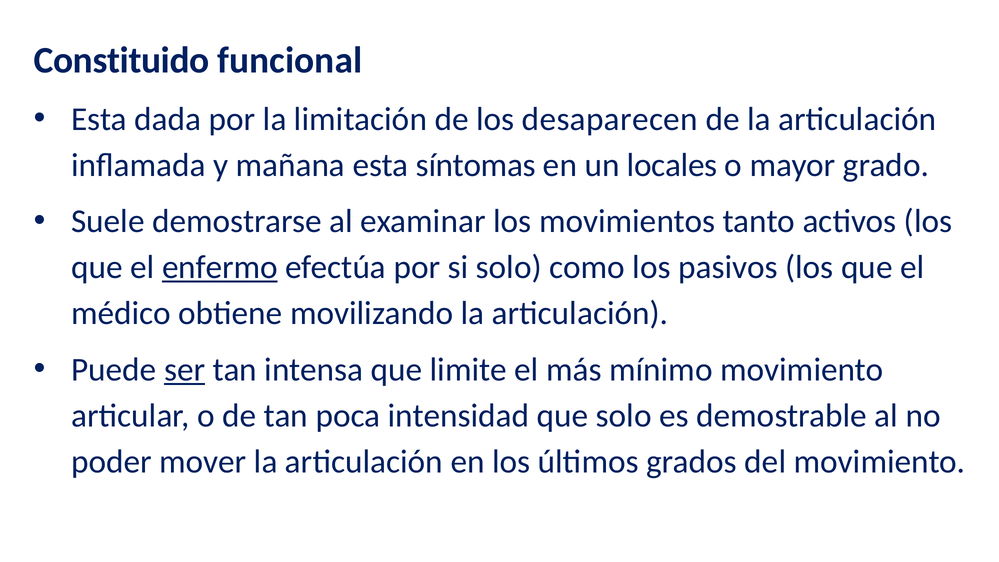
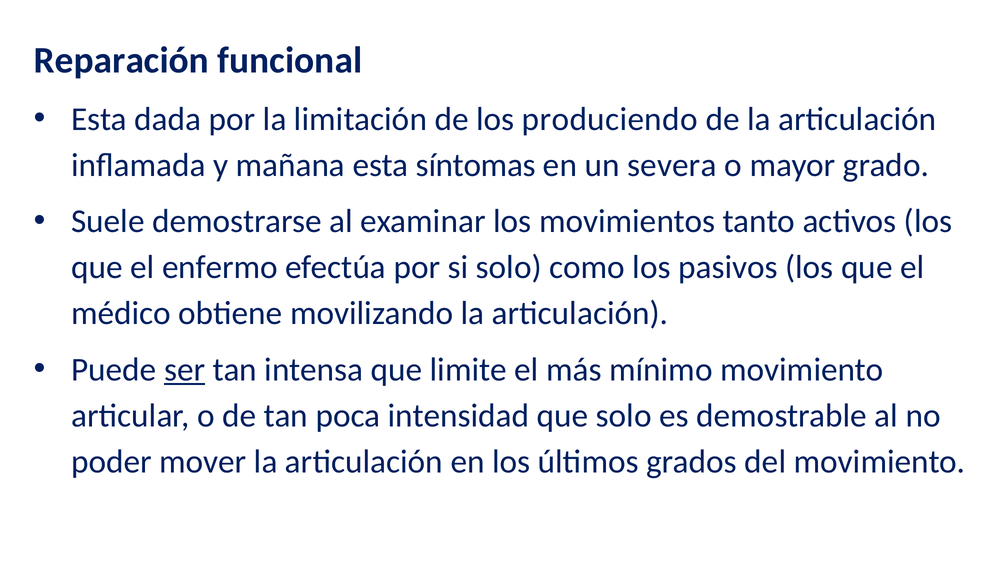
Constituido: Constituido -> Reparación (121, 60)
desaparecen: desaparecen -> produciendo (610, 119)
locales: locales -> severa (672, 165)
enfermo underline: present -> none (220, 267)
